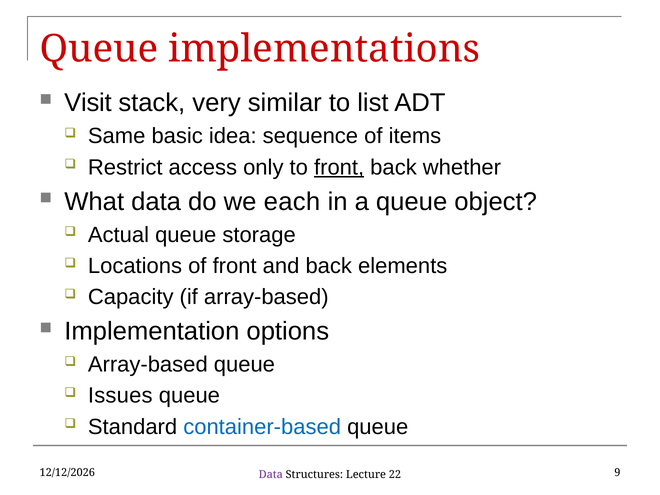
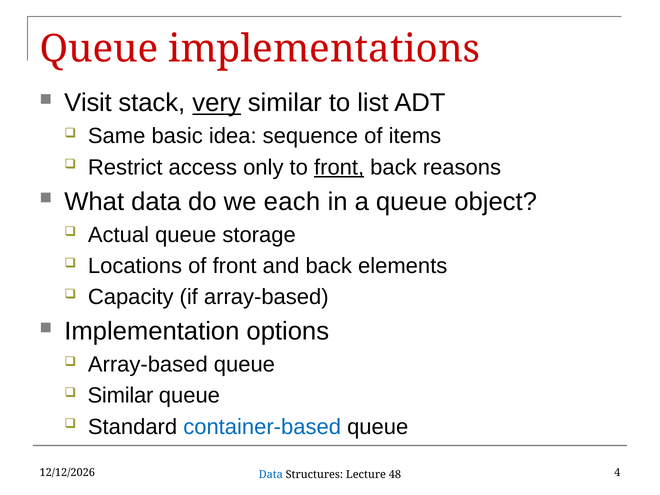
very underline: none -> present (217, 103)
whether: whether -> reasons (462, 167)
Issues: Issues -> Similar (120, 396)
9: 9 -> 4 (617, 473)
Data colour: purple -> blue (271, 475)
22: 22 -> 48 (395, 475)
